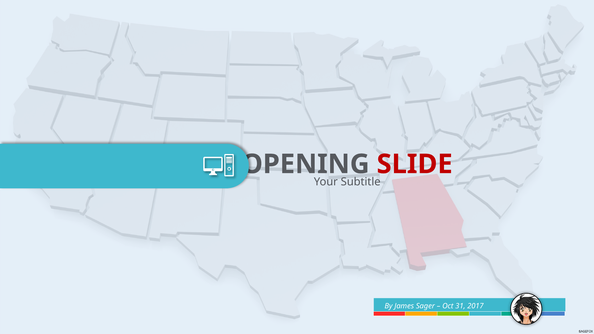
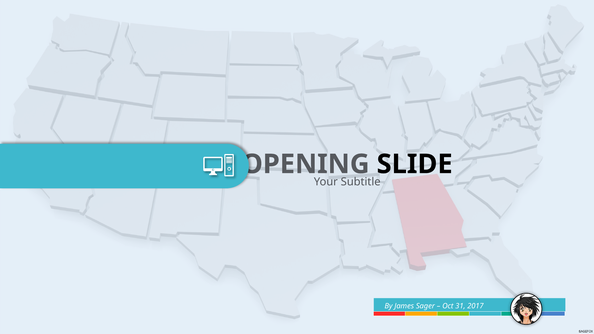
SLIDE colour: red -> black (415, 164)
